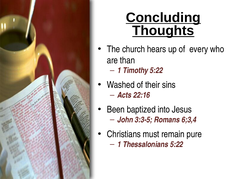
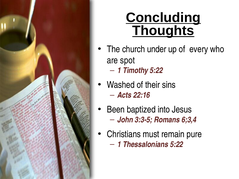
hears: hears -> under (157, 49)
than: than -> spot (127, 60)
